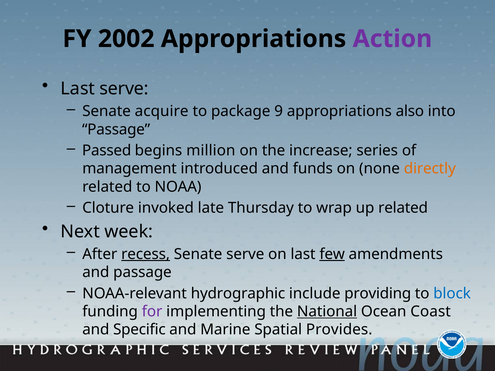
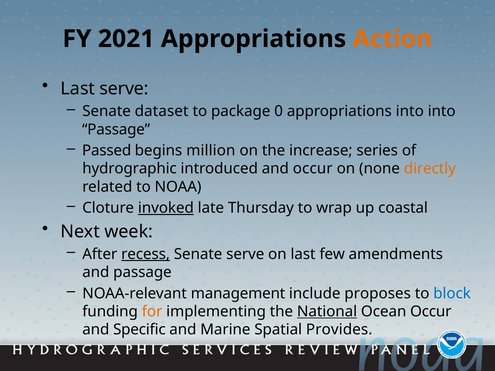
2002: 2002 -> 2021 (126, 39)
Action colour: purple -> orange (392, 39)
acquire: acquire -> dataset (162, 111)
9: 9 -> 0 (279, 111)
appropriations also: also -> into (410, 111)
management: management -> hydrographic (130, 169)
and funds: funds -> occur (313, 169)
invoked underline: none -> present (166, 208)
up related: related -> coastal (403, 208)
few underline: present -> none (332, 254)
hydrographic: hydrographic -> management (238, 294)
providing: providing -> proposes (378, 294)
for colour: purple -> orange (152, 312)
Ocean Coast: Coast -> Occur (431, 312)
